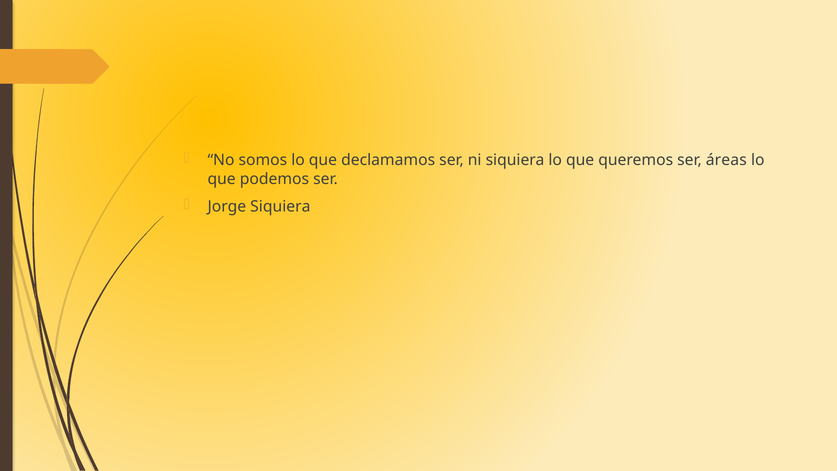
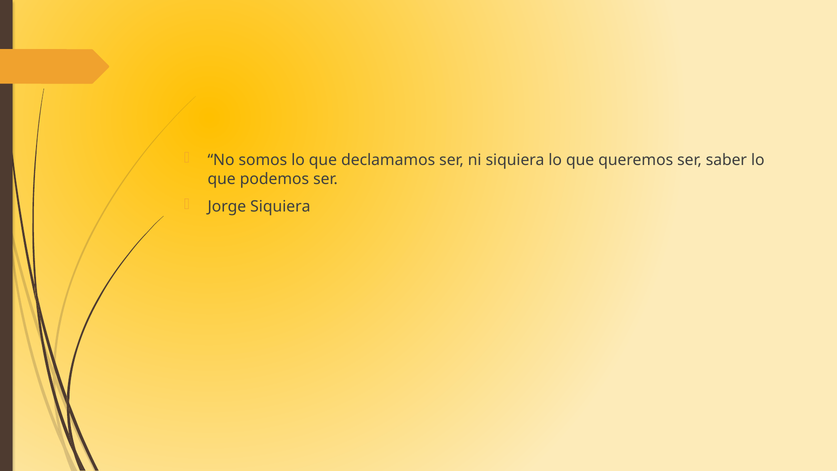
áreas: áreas -> saber (726, 160)
